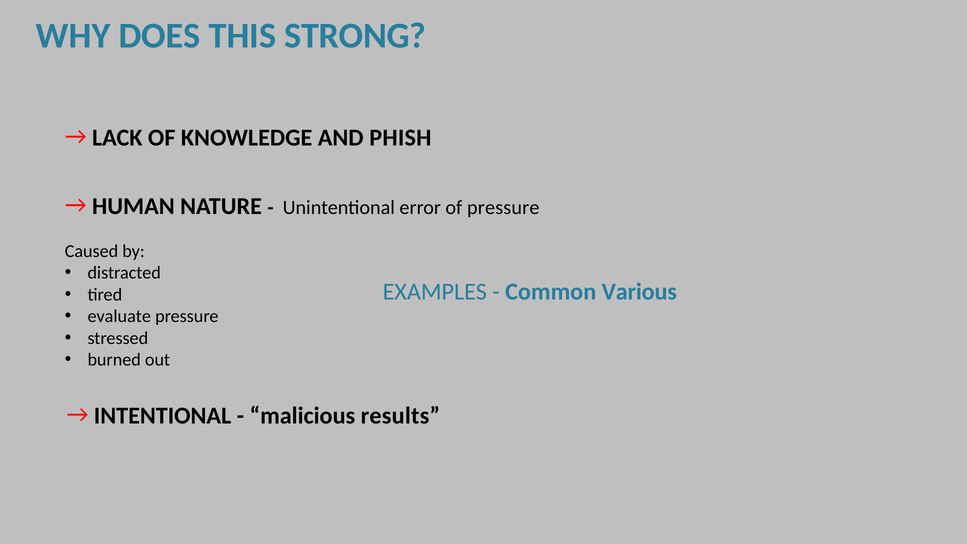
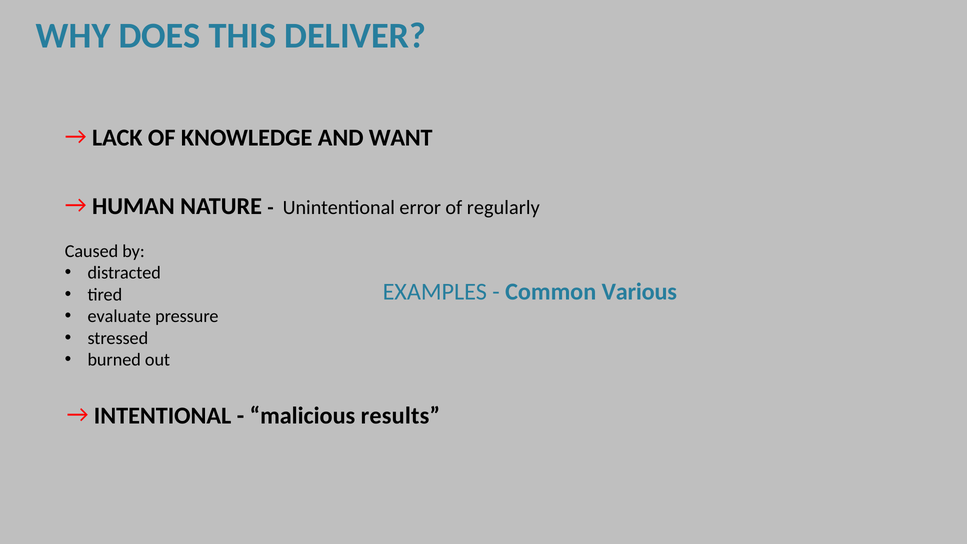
STRONG: STRONG -> DELIVER (355, 36)
PHISH: PHISH -> WANT (401, 138)
of pressure: pressure -> regularly (503, 207)
